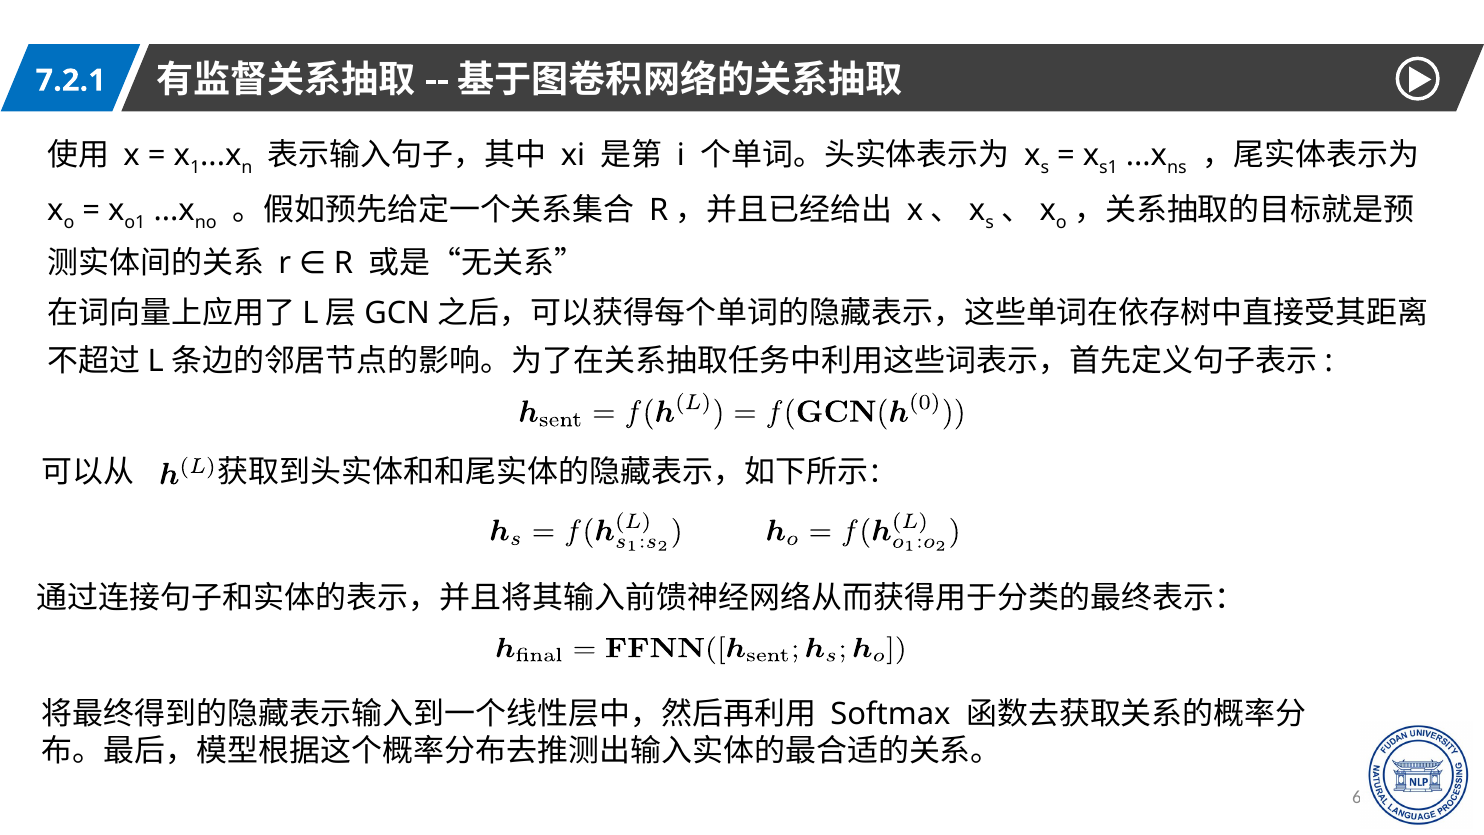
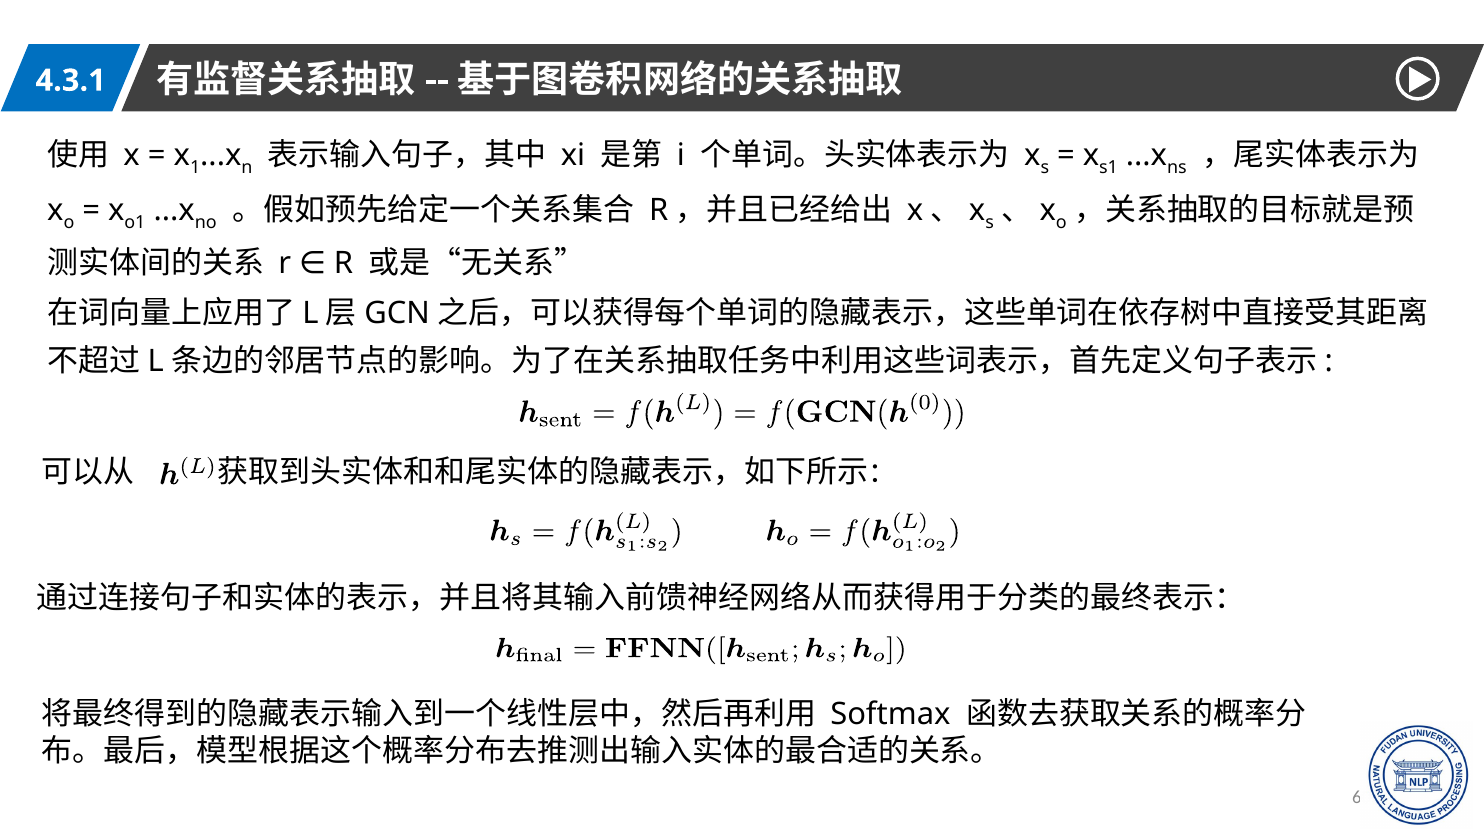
7.2.1: 7.2.1 -> 4.3.1 (71, 80)
